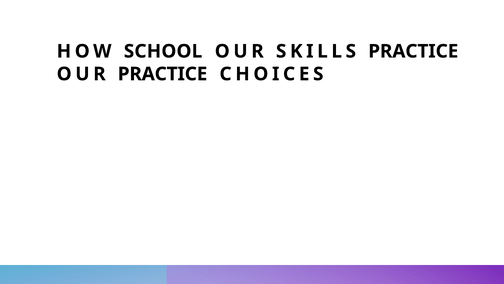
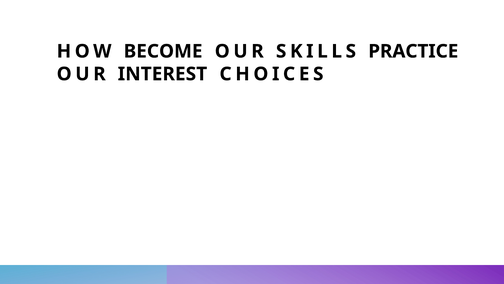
SCHOOL: SCHOOL -> BECOME (163, 51)
OUR PRACTICE: PRACTICE -> INTEREST (162, 74)
